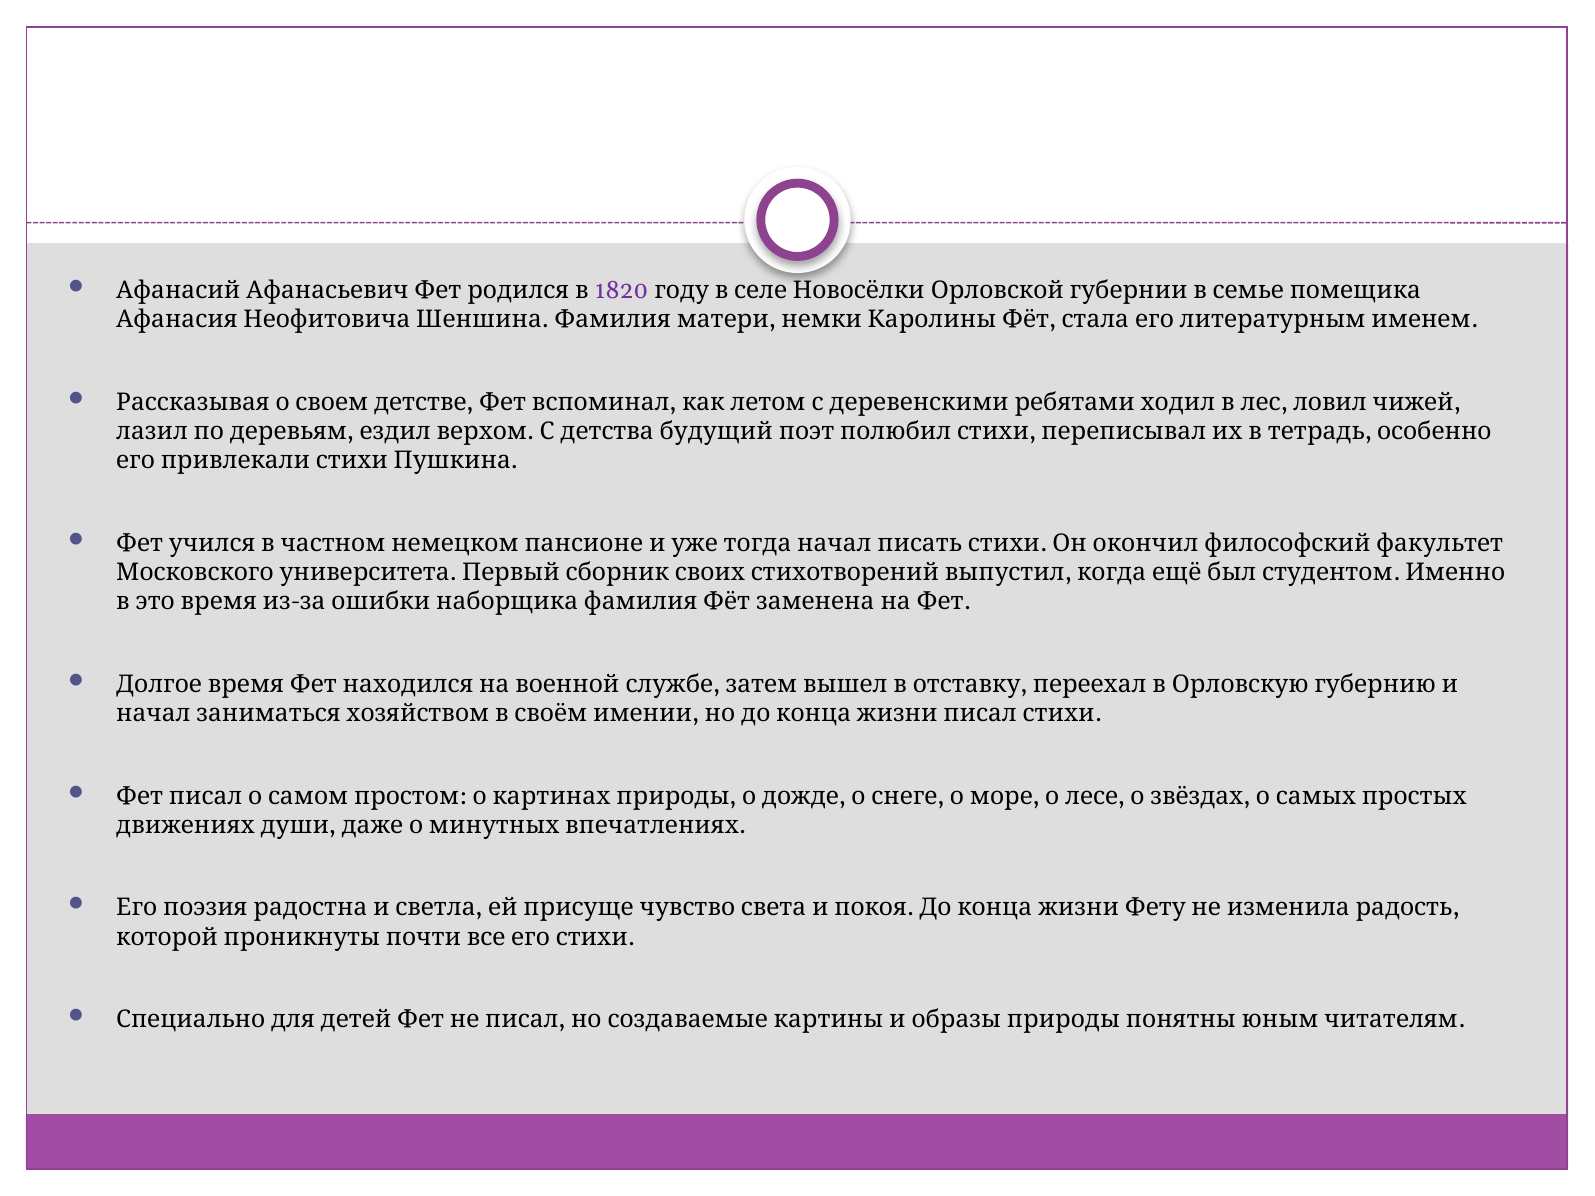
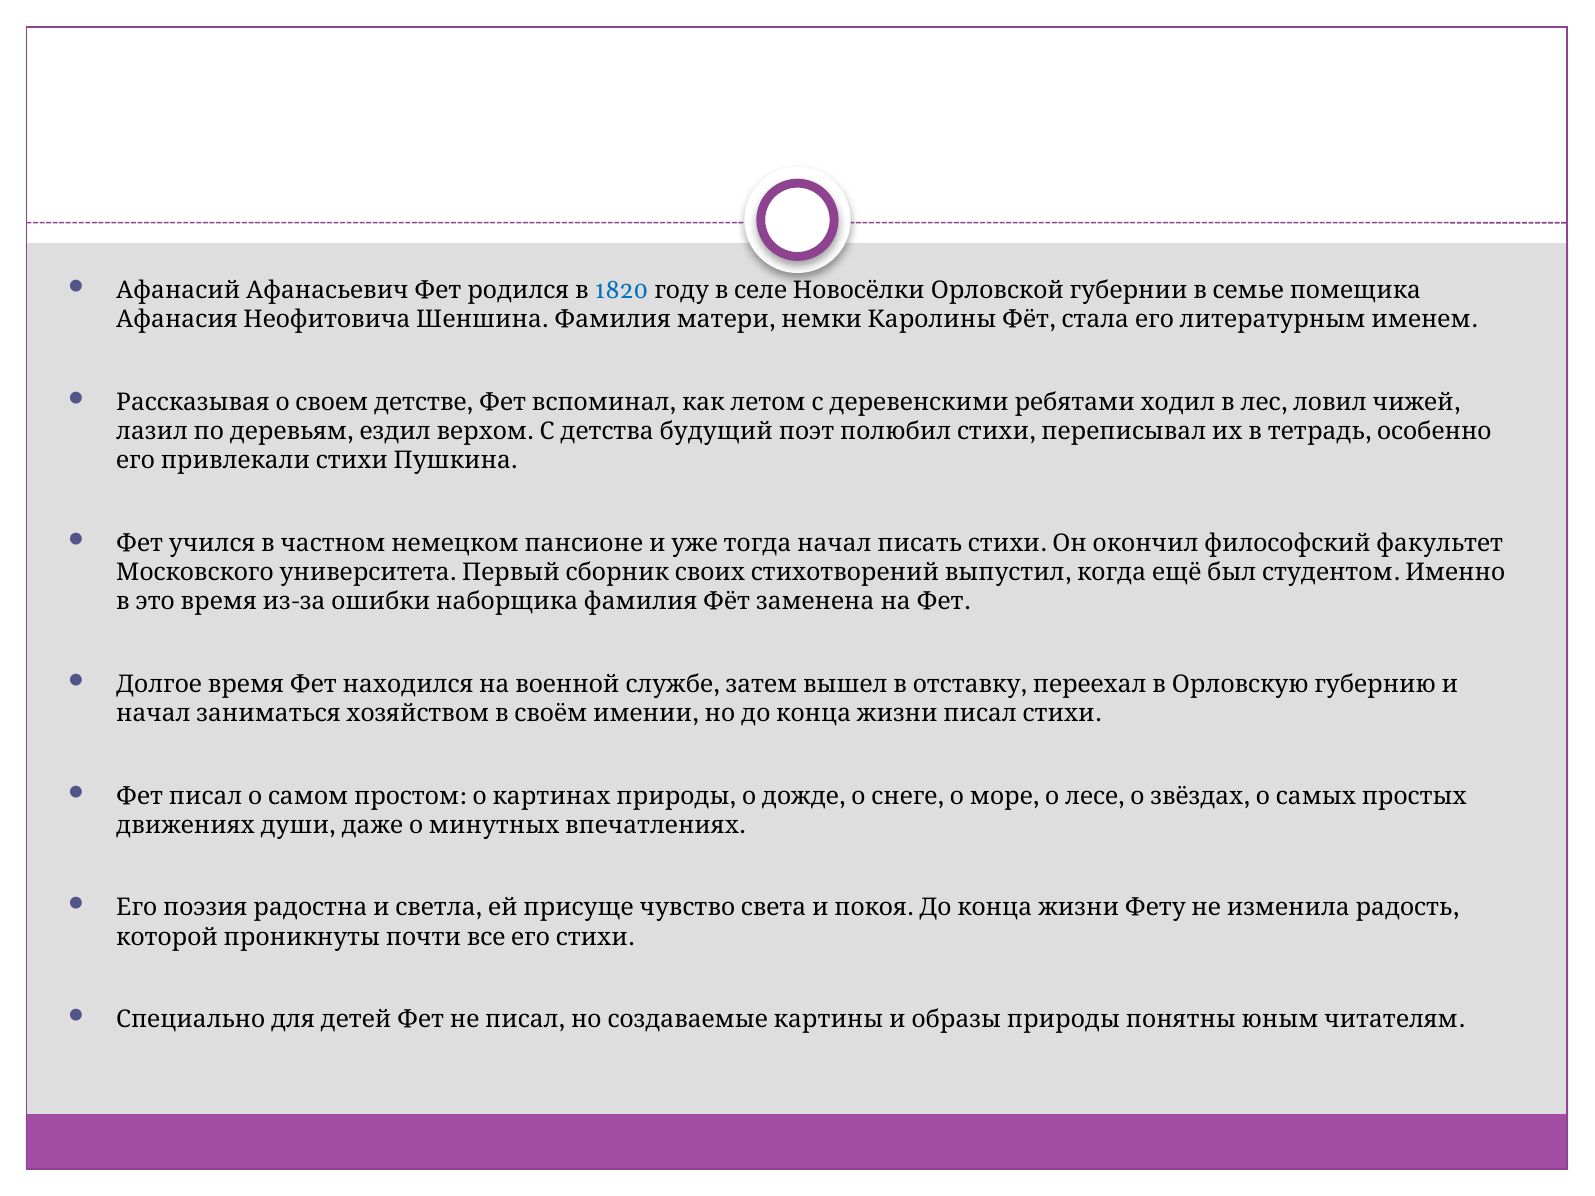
1820 colour: purple -> blue (622, 291)
